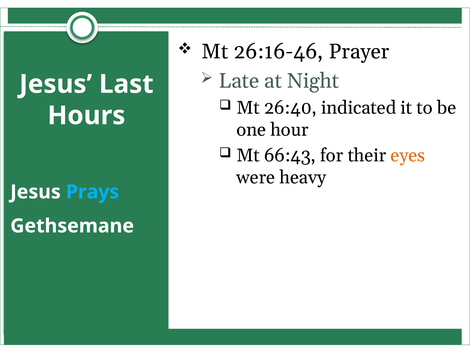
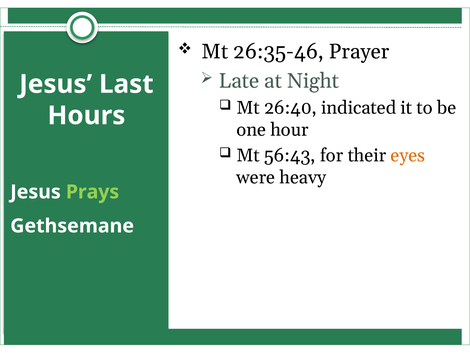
26:16-46: 26:16-46 -> 26:35-46 (278, 52)
66:43: 66:43 -> 56:43 (290, 155)
Prays colour: light blue -> light green (93, 192)
